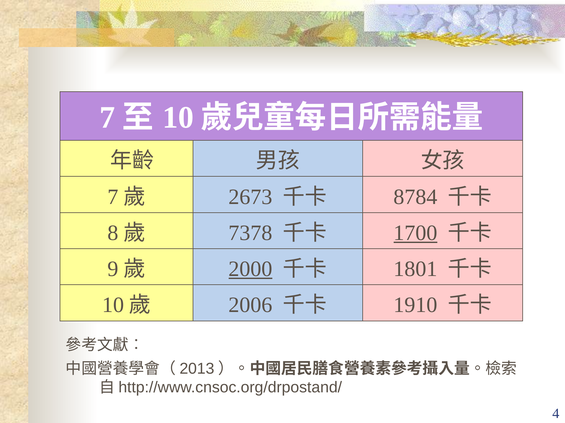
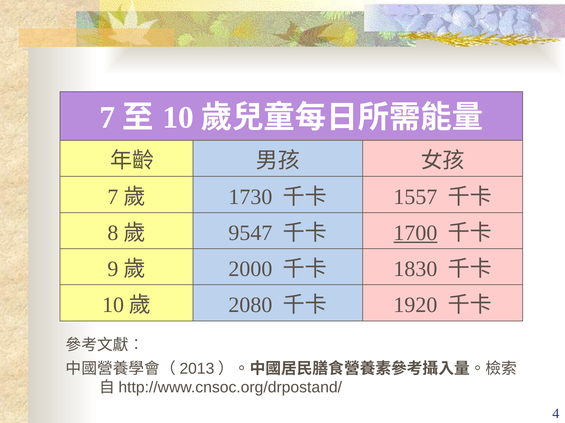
2673: 2673 -> 1730 (251, 197)
8784: 8784 -> 1557 (416, 197)
7378: 7378 -> 9547 (251, 233)
2000 underline: present -> none (251, 270)
1801: 1801 -> 1830 (416, 270)
2006: 2006 -> 2080 (251, 306)
1910: 1910 -> 1920 (416, 306)
